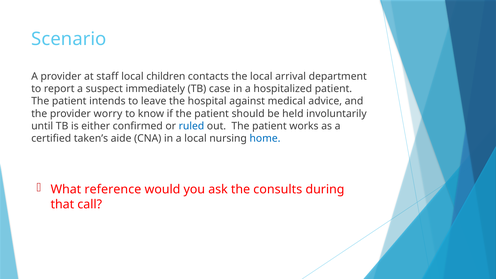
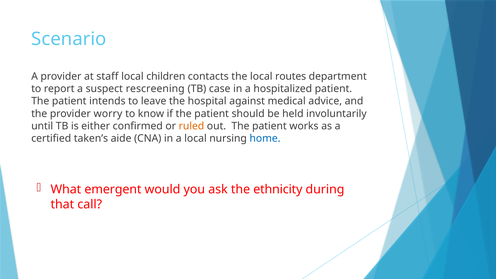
arrival: arrival -> routes (291, 76)
immediately: immediately -> rescreening (155, 89)
ruled colour: blue -> orange (191, 126)
reference: reference -> emergent (113, 190)
consults: consults -> ethnicity (278, 190)
